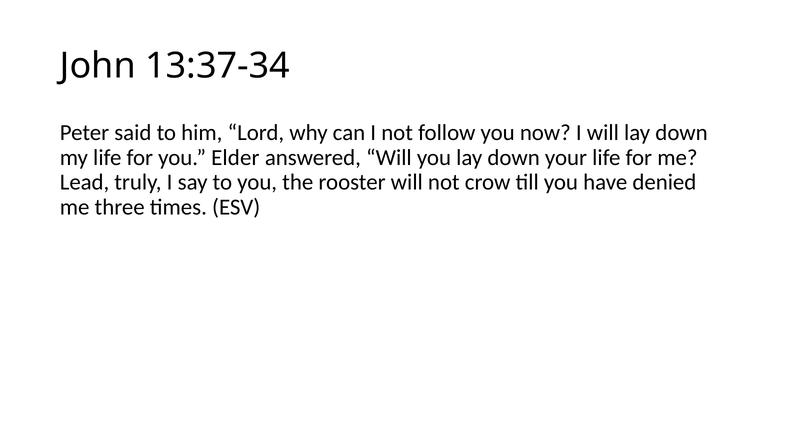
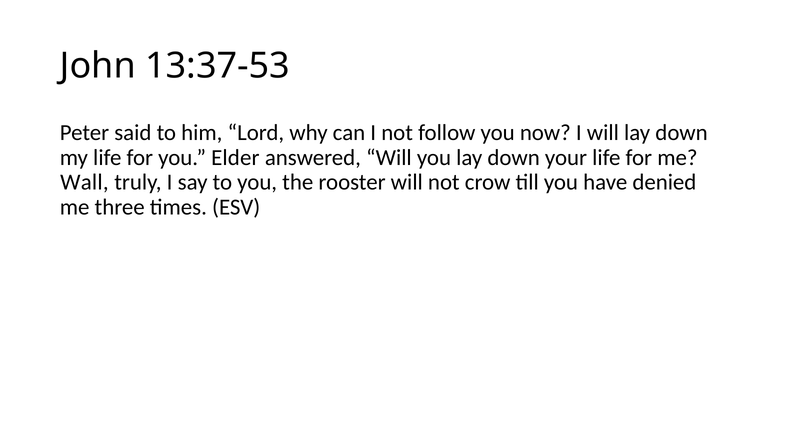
13:37-34: 13:37-34 -> 13:37-53 (218, 66)
Lead: Lead -> Wall (84, 182)
